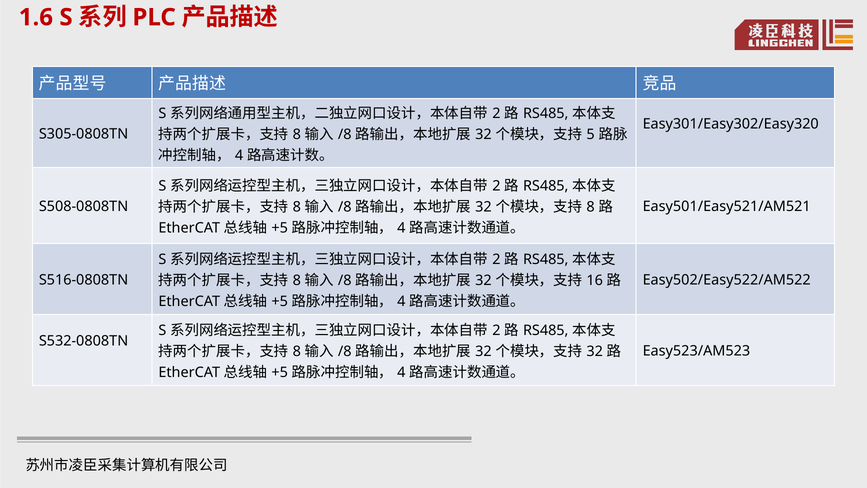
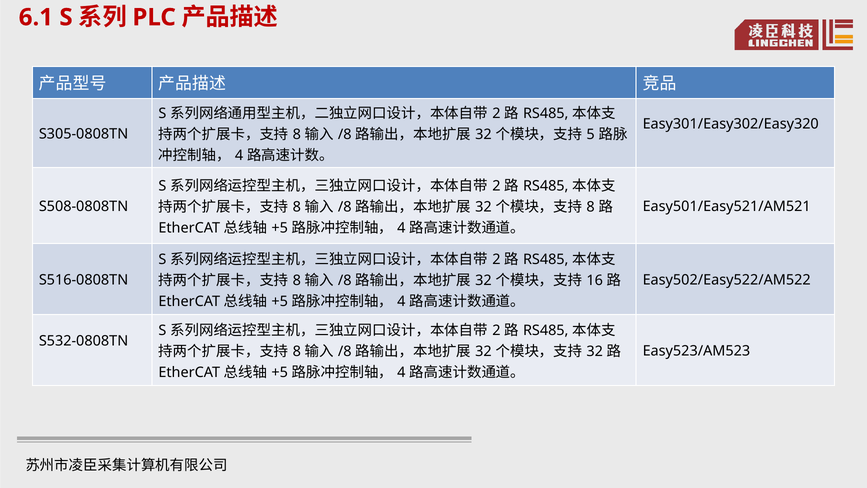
1.6: 1.6 -> 6.1 (36, 17)
